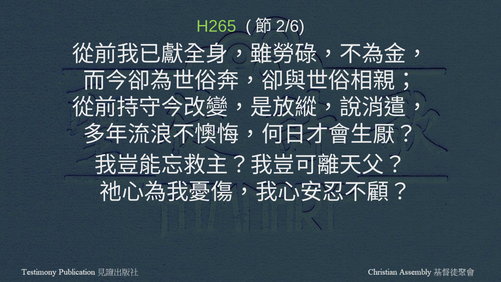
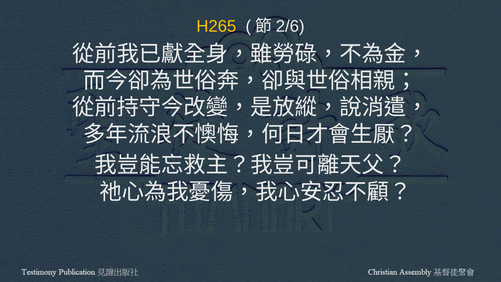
H265 colour: light green -> yellow (216, 26)
